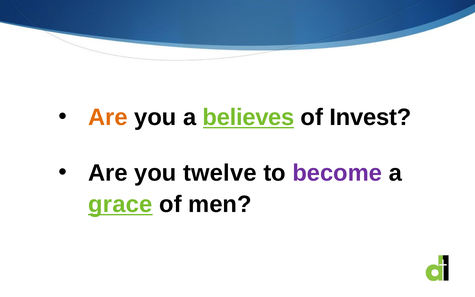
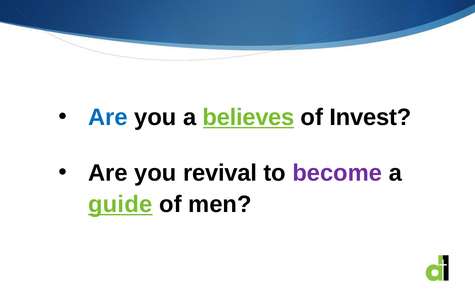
Are colour: orange -> blue (108, 117)
twelve: twelve -> revival (220, 173)
grace: grace -> guide (120, 204)
